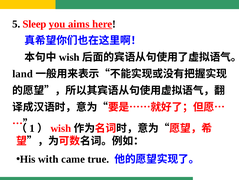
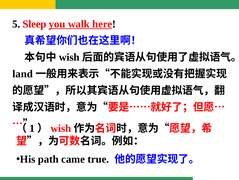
aims: aims -> walk (79, 24)
with: with -> path (48, 159)
